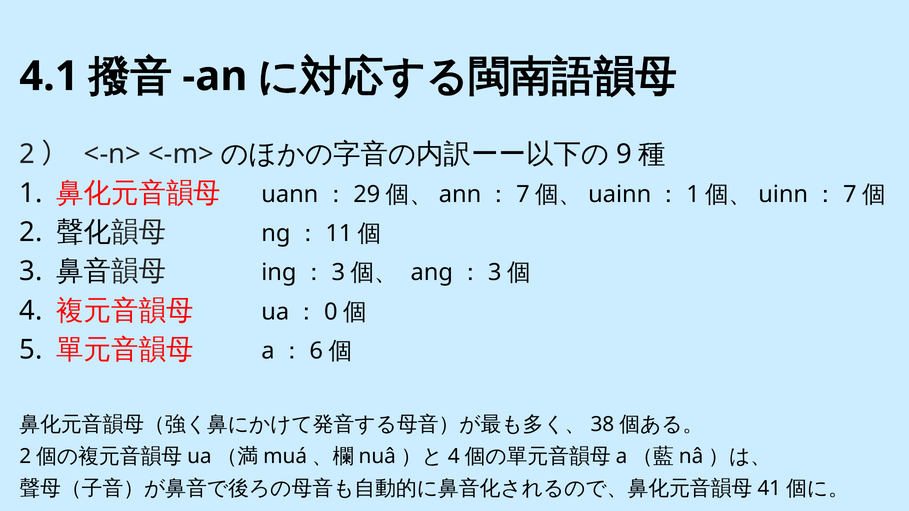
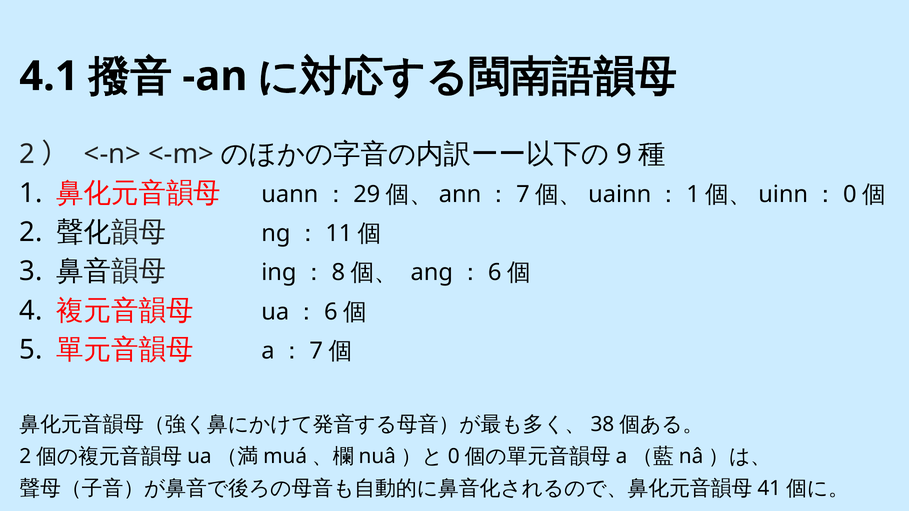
7: 7 -> 0 (850, 195)
3: 3 -> 8 (338, 273)
3: 3 -> 6 (495, 273)
0: 0 -> 6 (331, 312)
6: 6 -> 7 (316, 351)
4: 4 -> 0 (454, 457)
